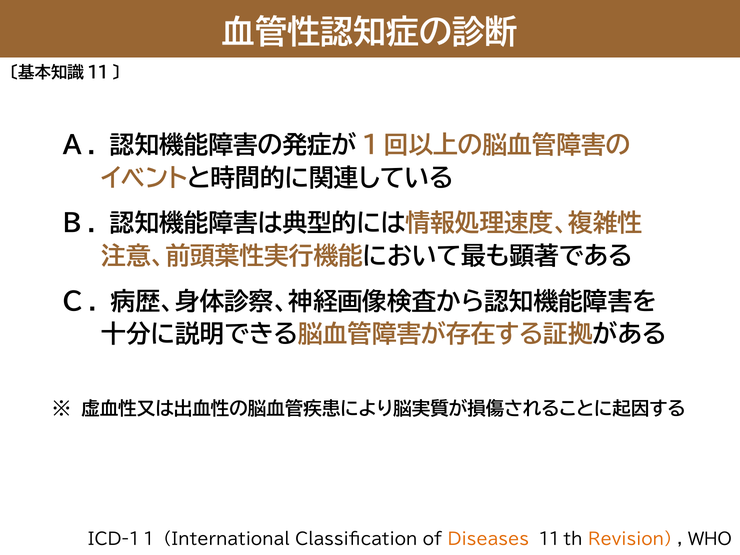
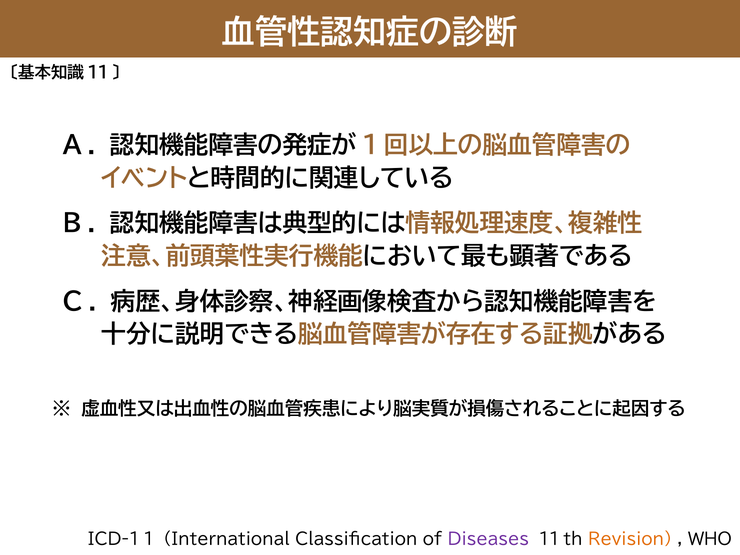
Diseases colour: orange -> purple (488, 539)
